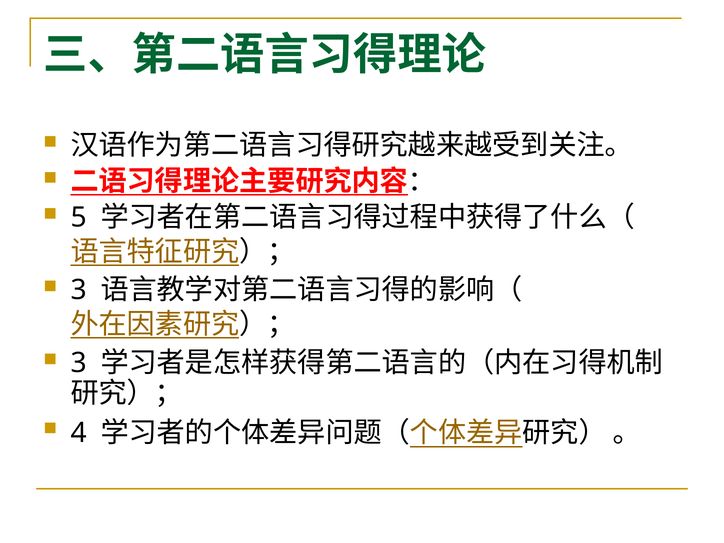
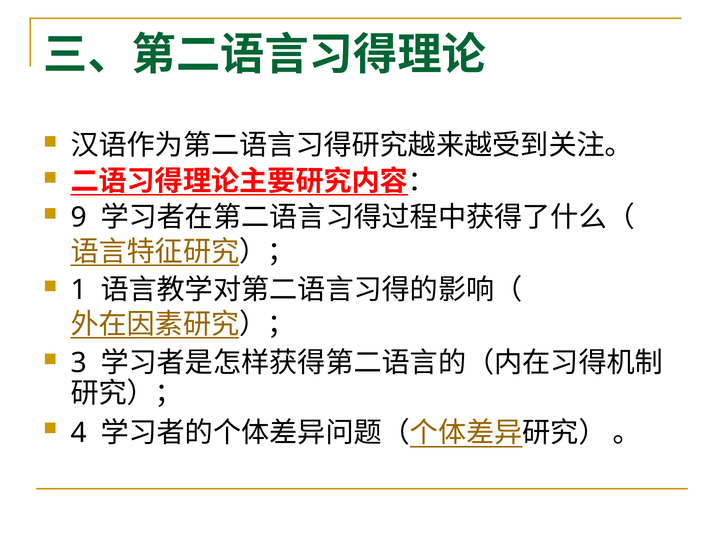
5: 5 -> 9 (79, 217)
3: 3 -> 1 (79, 290)
